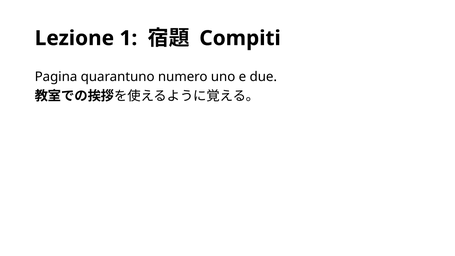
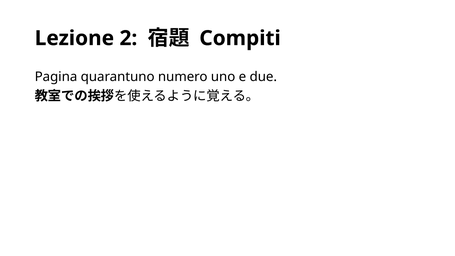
1: 1 -> 2 (128, 38)
